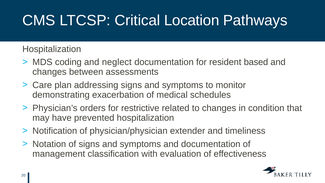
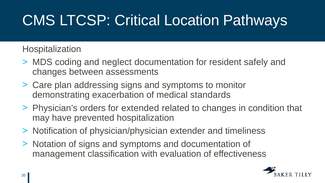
based: based -> safely (256, 62)
schedules: schedules -> standards (210, 95)
restrictive: restrictive -> extended (140, 108)
